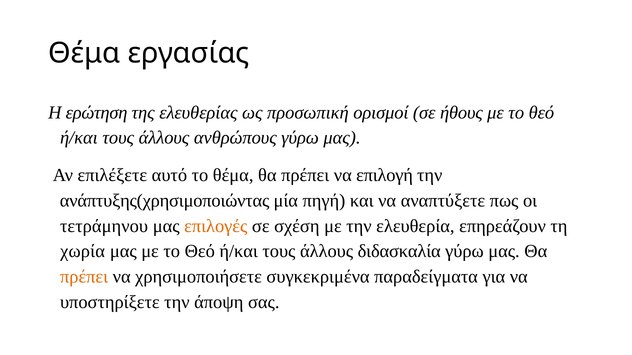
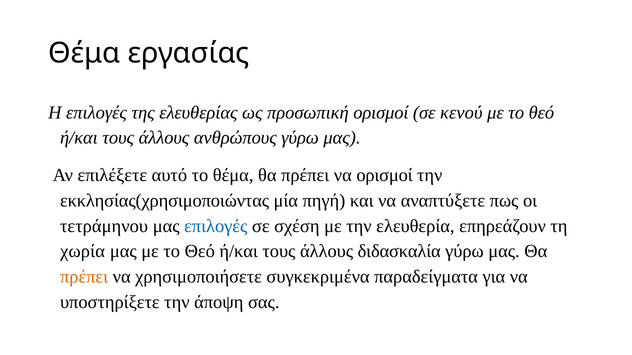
Η ερώτηση: ερώτηση -> επιλογές (96, 113)
ήθους: ήθους -> κενού (461, 113)
να επιλογή: επιλογή -> ορισμοί (385, 175)
ανάπτυξης(χρησιμοποιώντας: ανάπτυξης(χρησιμοποιώντας -> εκκλησίας(χρησιμοποιώντας (165, 201)
επιλογές colour: orange -> blue (216, 226)
